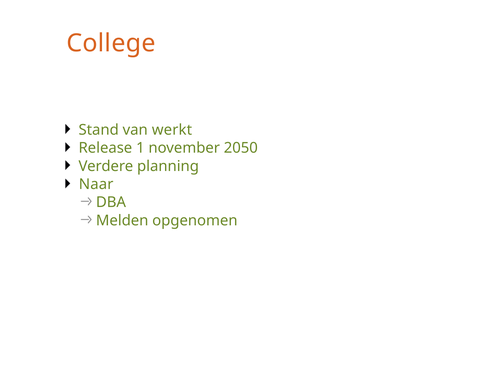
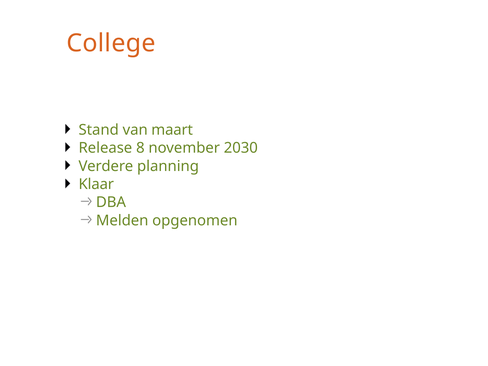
werkt: werkt -> maart (172, 130)
1: 1 -> 8 (140, 148)
2050: 2050 -> 2030 (241, 148)
Naar: Naar -> Klaar (96, 184)
